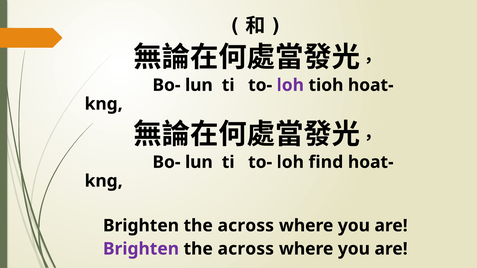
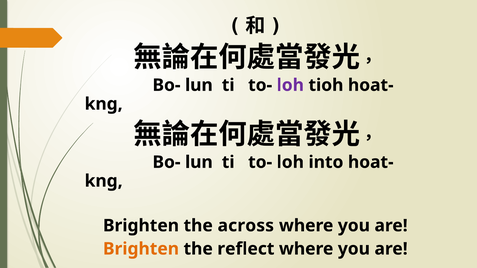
find: find -> into (326, 162)
Brighten colour: purple -> orange (141, 249)
across: across -> reflect (246, 249)
